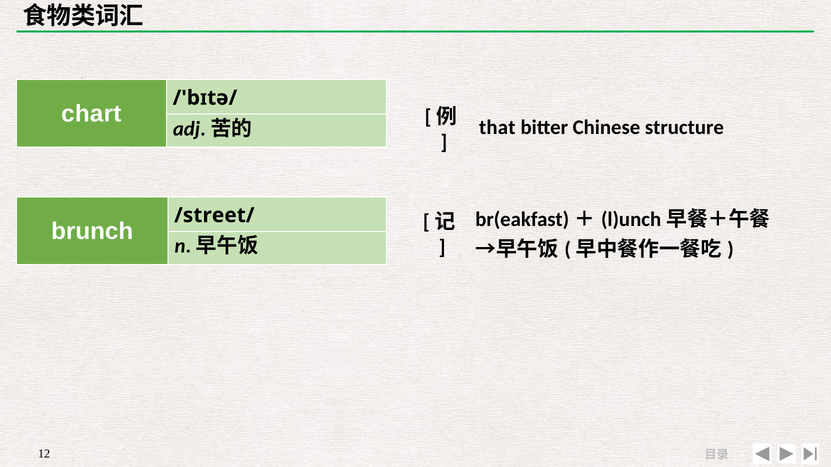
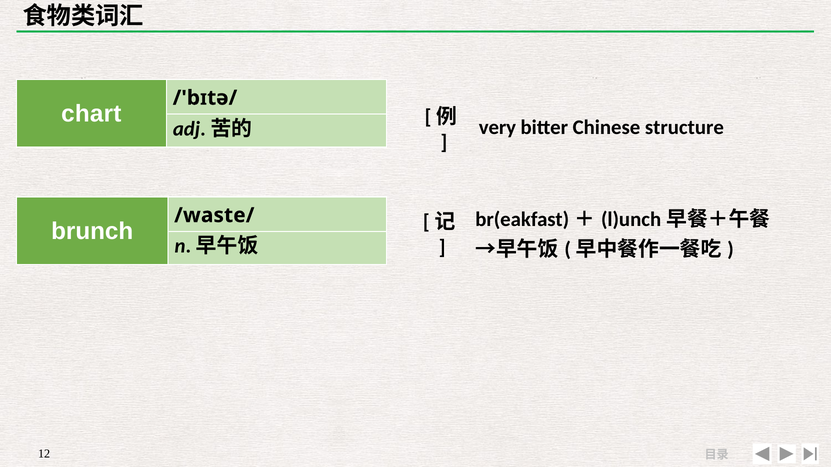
that: that -> very (497, 127)
/street/: /street/ -> /waste/ (214, 215)
